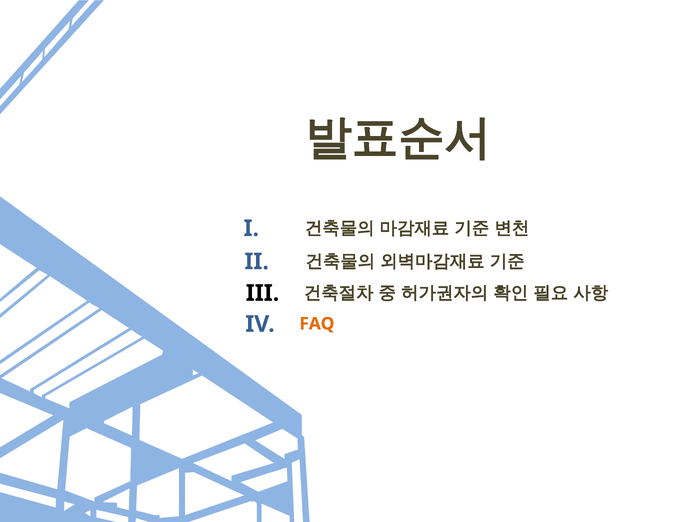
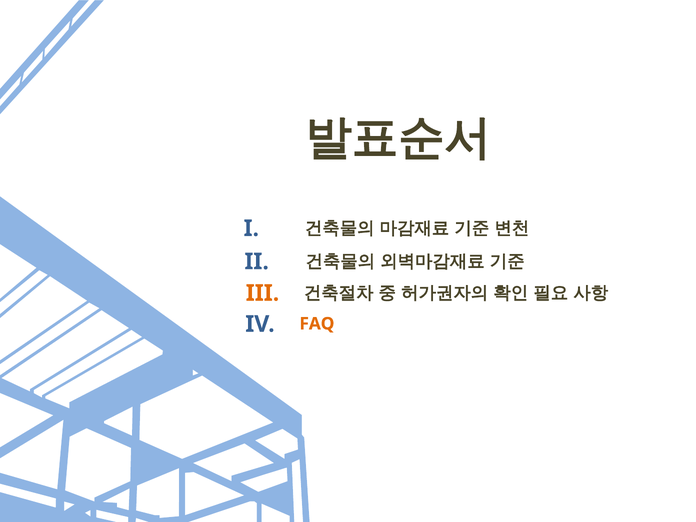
III colour: black -> orange (262, 293)
